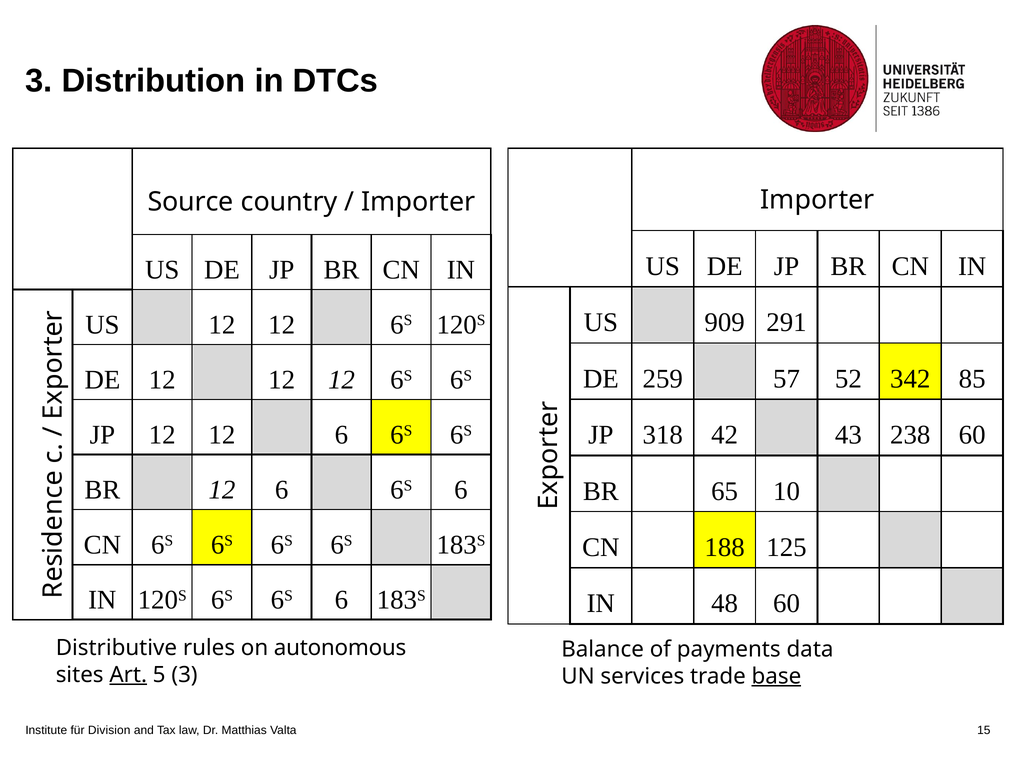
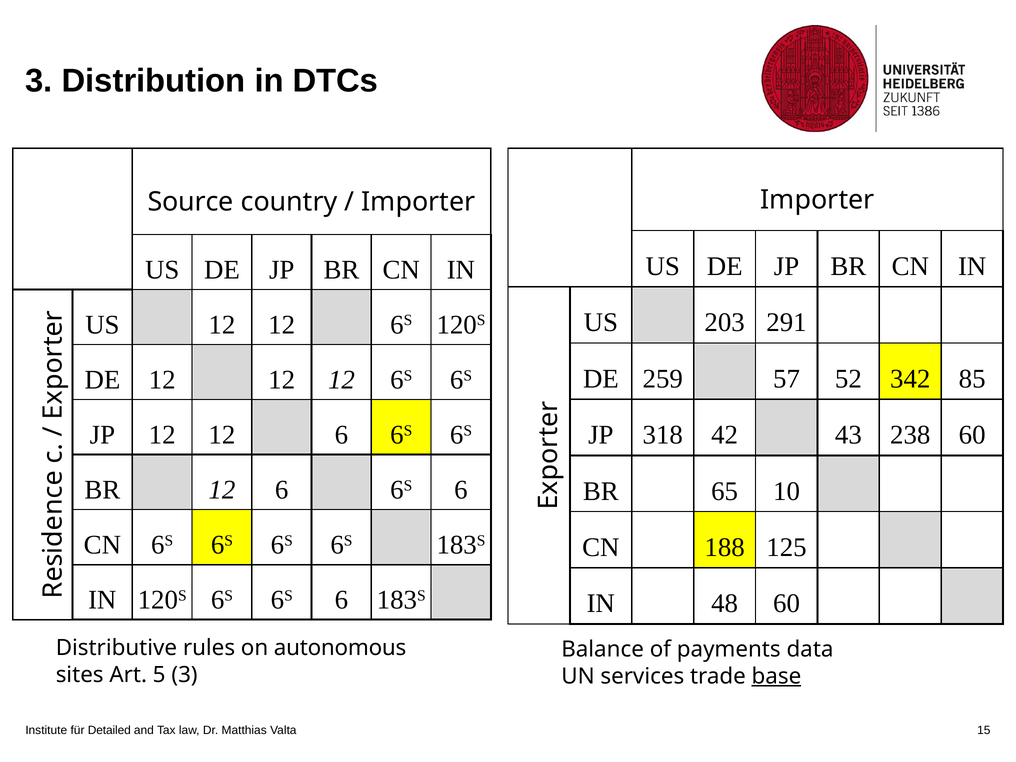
909: 909 -> 203 (725, 322)
Art underline: present -> none (128, 675)
Division: Division -> Detailed (109, 730)
